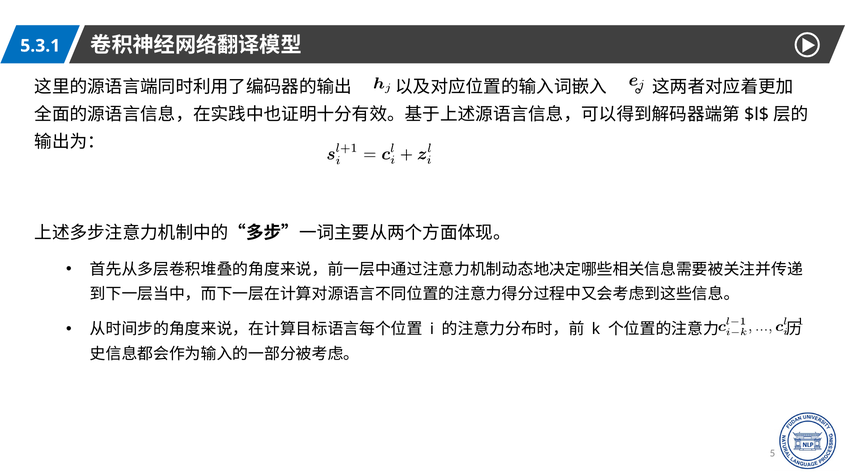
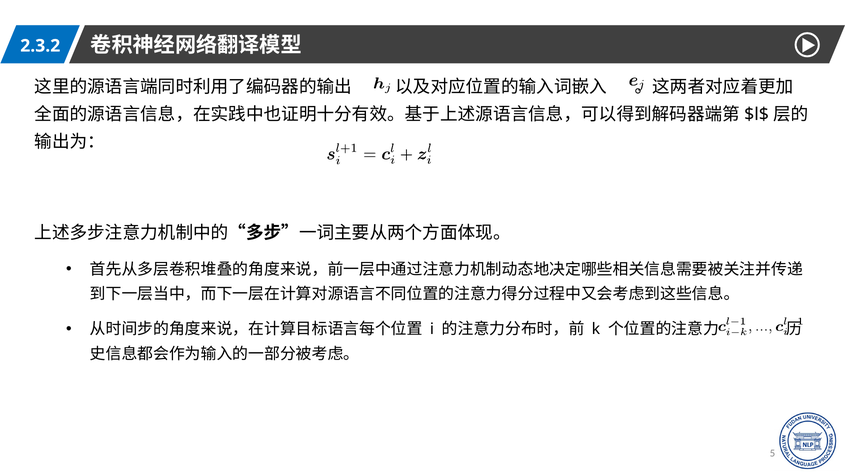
5.3.1: 5.3.1 -> 2.3.2 (40, 46)
